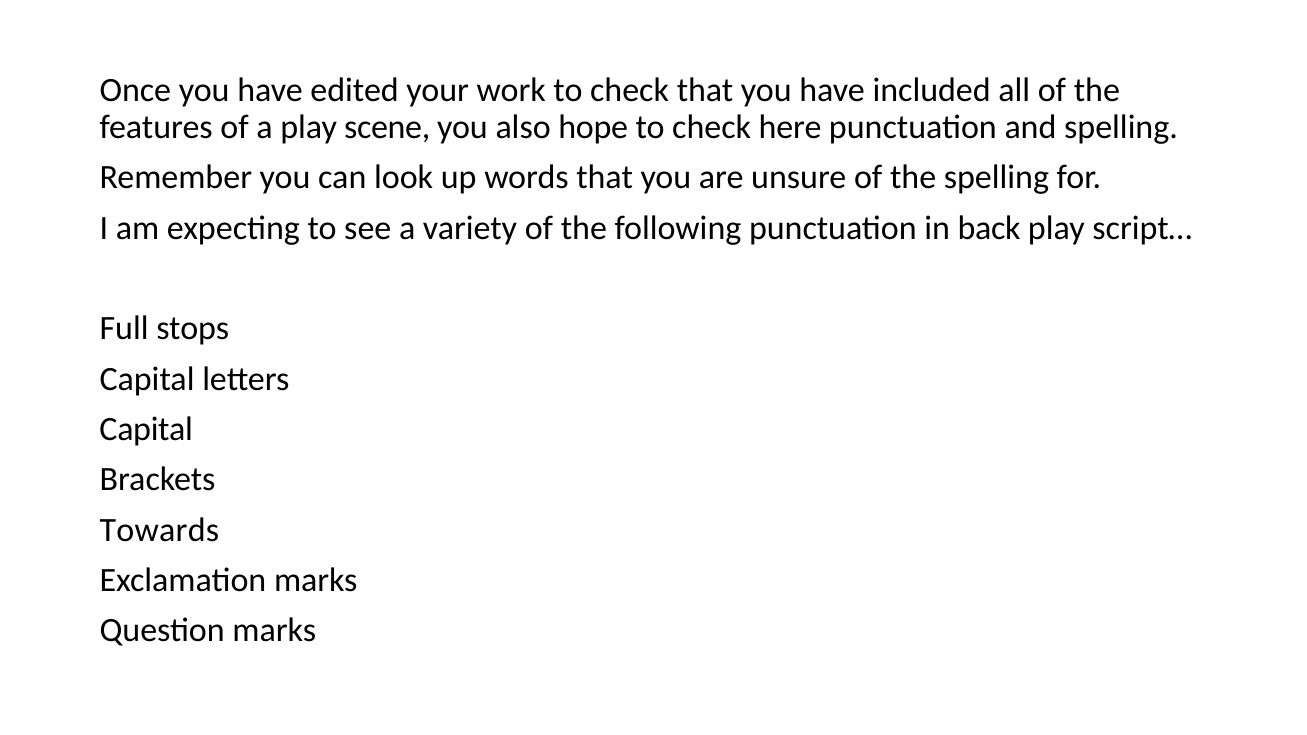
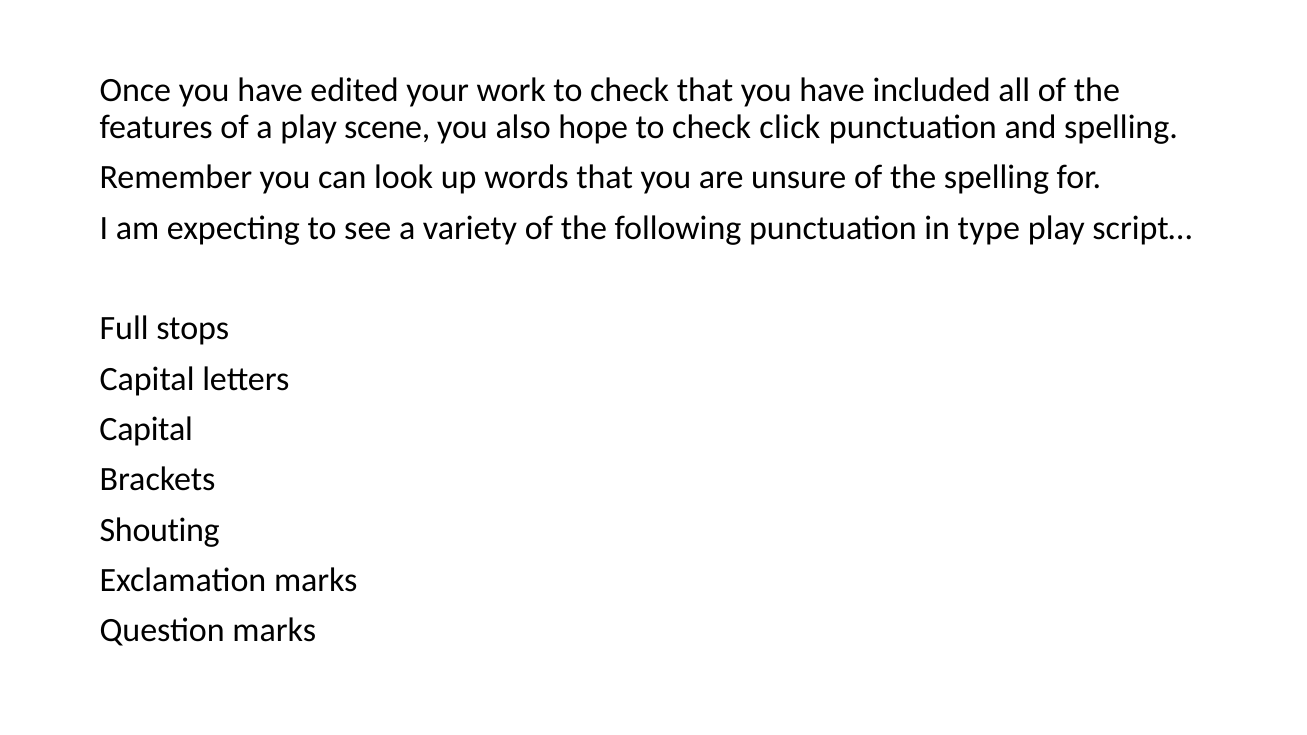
here: here -> click (790, 127)
back: back -> type (989, 228)
Towards: Towards -> Shouting (160, 530)
